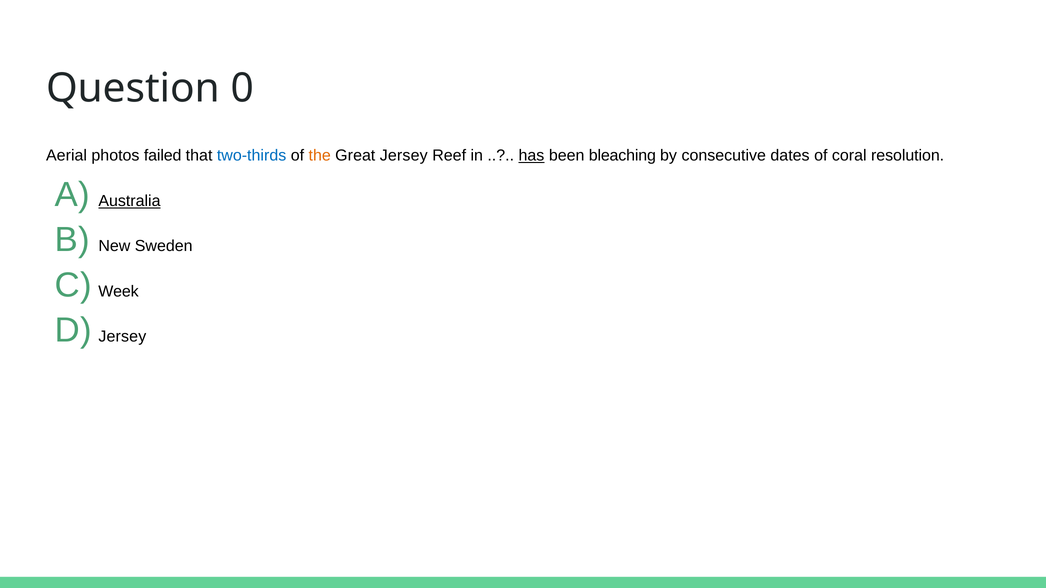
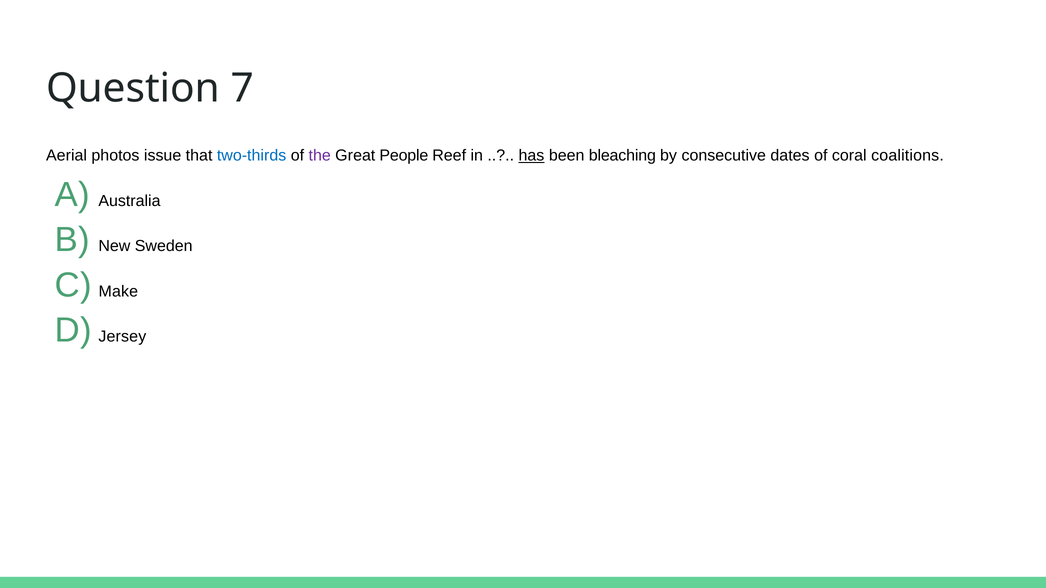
0: 0 -> 7 (242, 89)
failed: failed -> issue (163, 156)
the colour: orange -> purple (320, 156)
Great Jersey: Jersey -> People (404, 156)
resolution: resolution -> coalitions (908, 156)
Australia underline: present -> none (129, 201)
Week: Week -> Make (118, 292)
